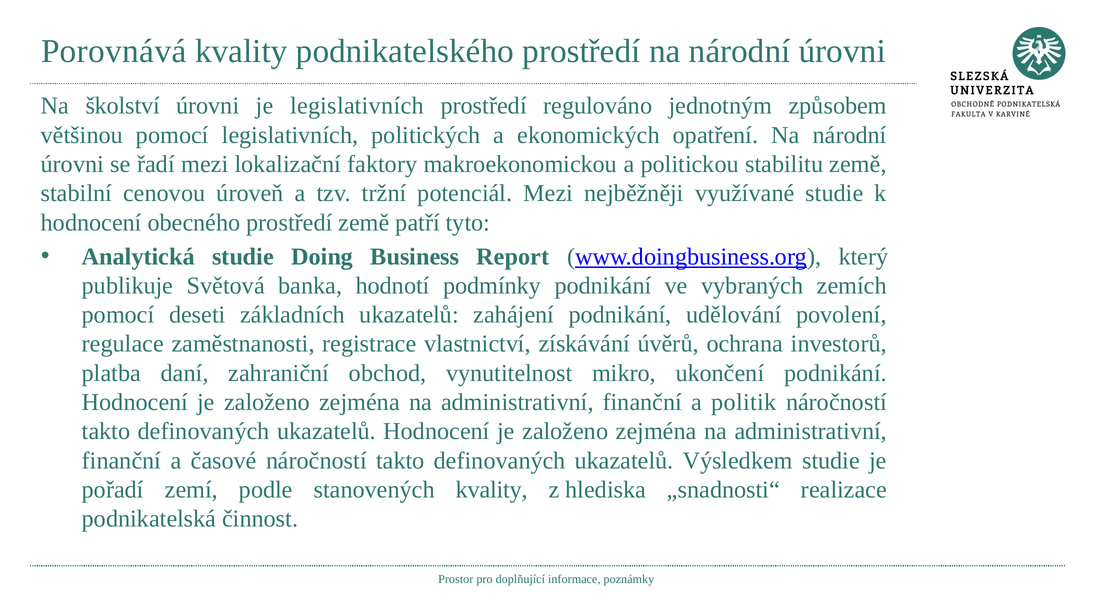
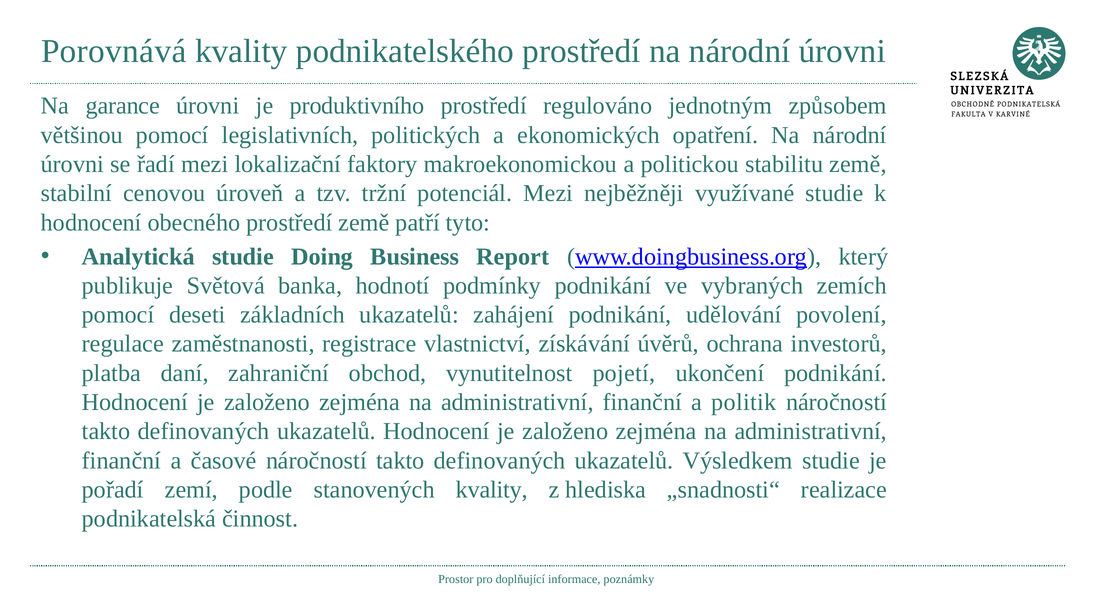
školství: školství -> garance (123, 106)
je legislativních: legislativních -> produktivního (357, 106)
mikro: mikro -> pojetí (624, 373)
